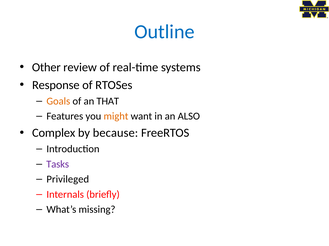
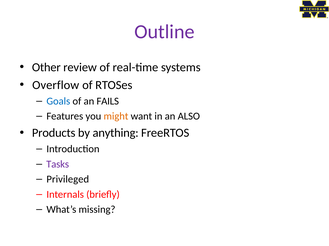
Outline colour: blue -> purple (164, 32)
Response: Response -> Overflow (56, 85)
Goals colour: orange -> blue (58, 101)
THAT: THAT -> FAILS (108, 101)
Complex: Complex -> Products (54, 133)
because: because -> anything (116, 133)
